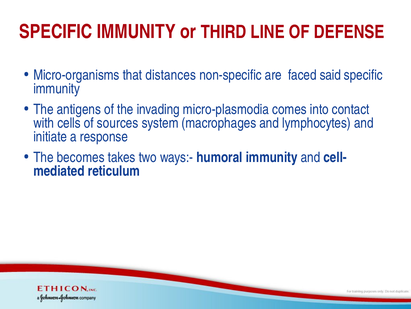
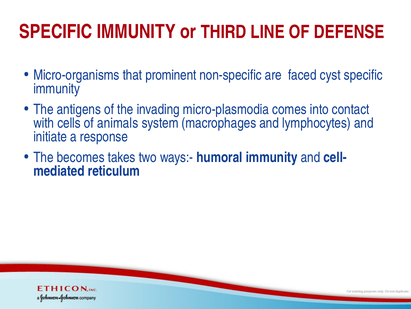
distances: distances -> prominent (171, 75)
said: said -> cyst (330, 75)
sources: sources -> animals (118, 123)
